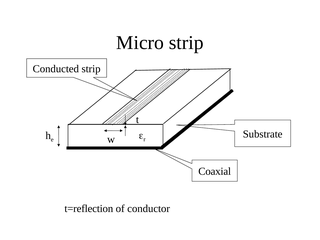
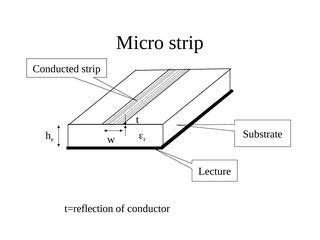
Coaxial: Coaxial -> Lecture (215, 171)
